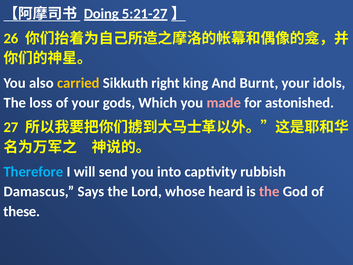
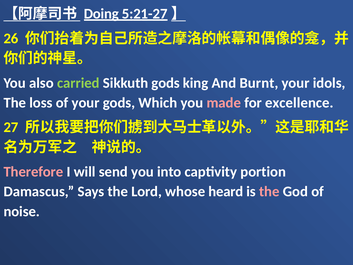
carried colour: yellow -> light green (78, 83)
Sikkuth right: right -> gods (166, 83)
astonished: astonished -> excellence (299, 103)
Therefore colour: light blue -> pink (33, 172)
rubbish: rubbish -> portion (263, 172)
these: these -> noise (22, 211)
